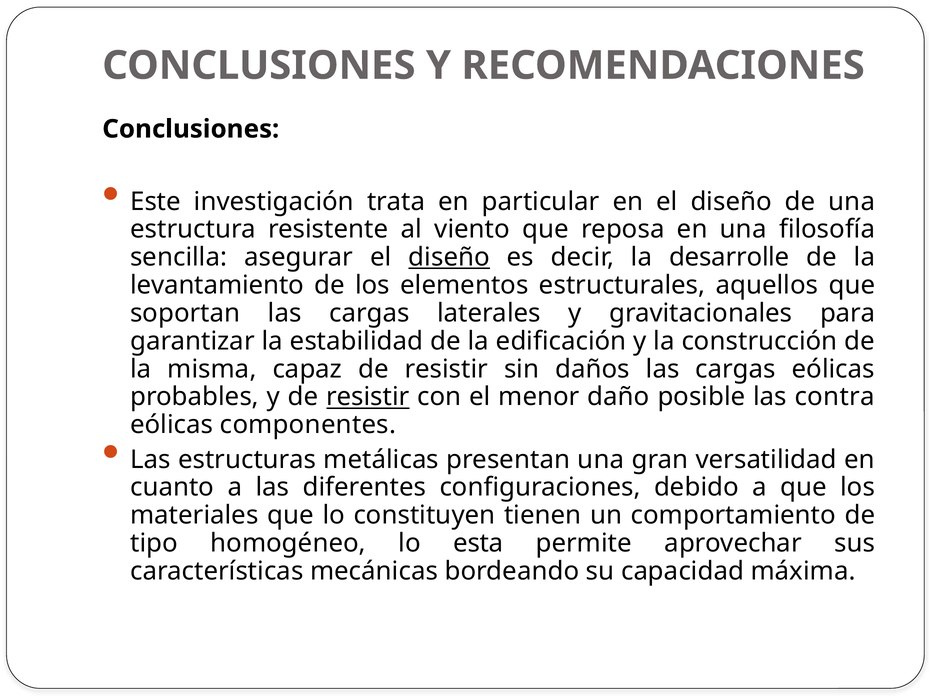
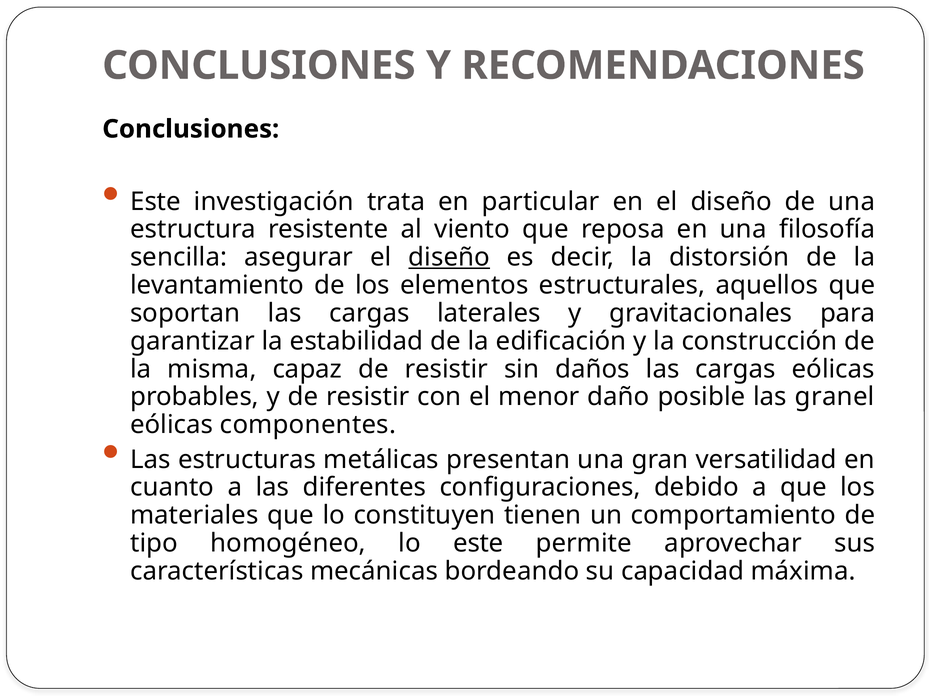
desarrolle: desarrolle -> distorsión (729, 257)
resistir underline: present -> none (368, 397)
contra: contra -> granel (835, 397)
lo esta: esta -> este (478, 543)
